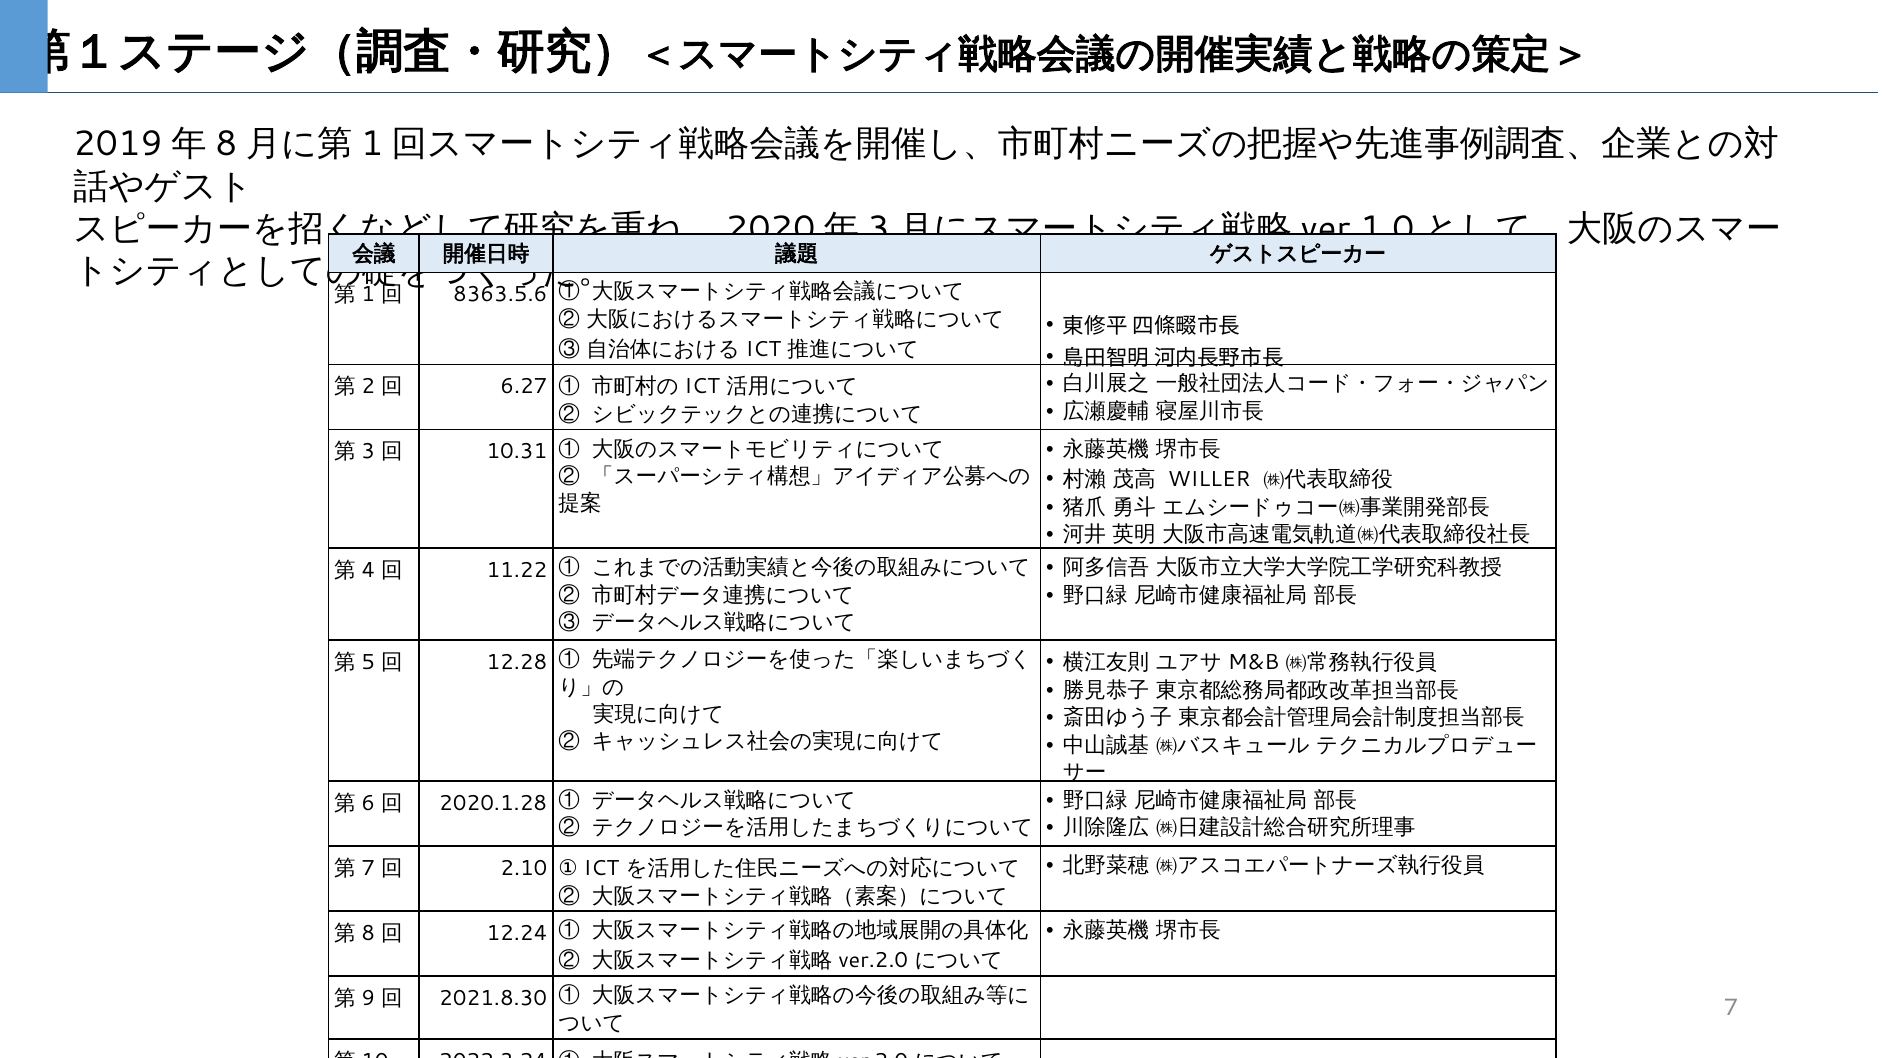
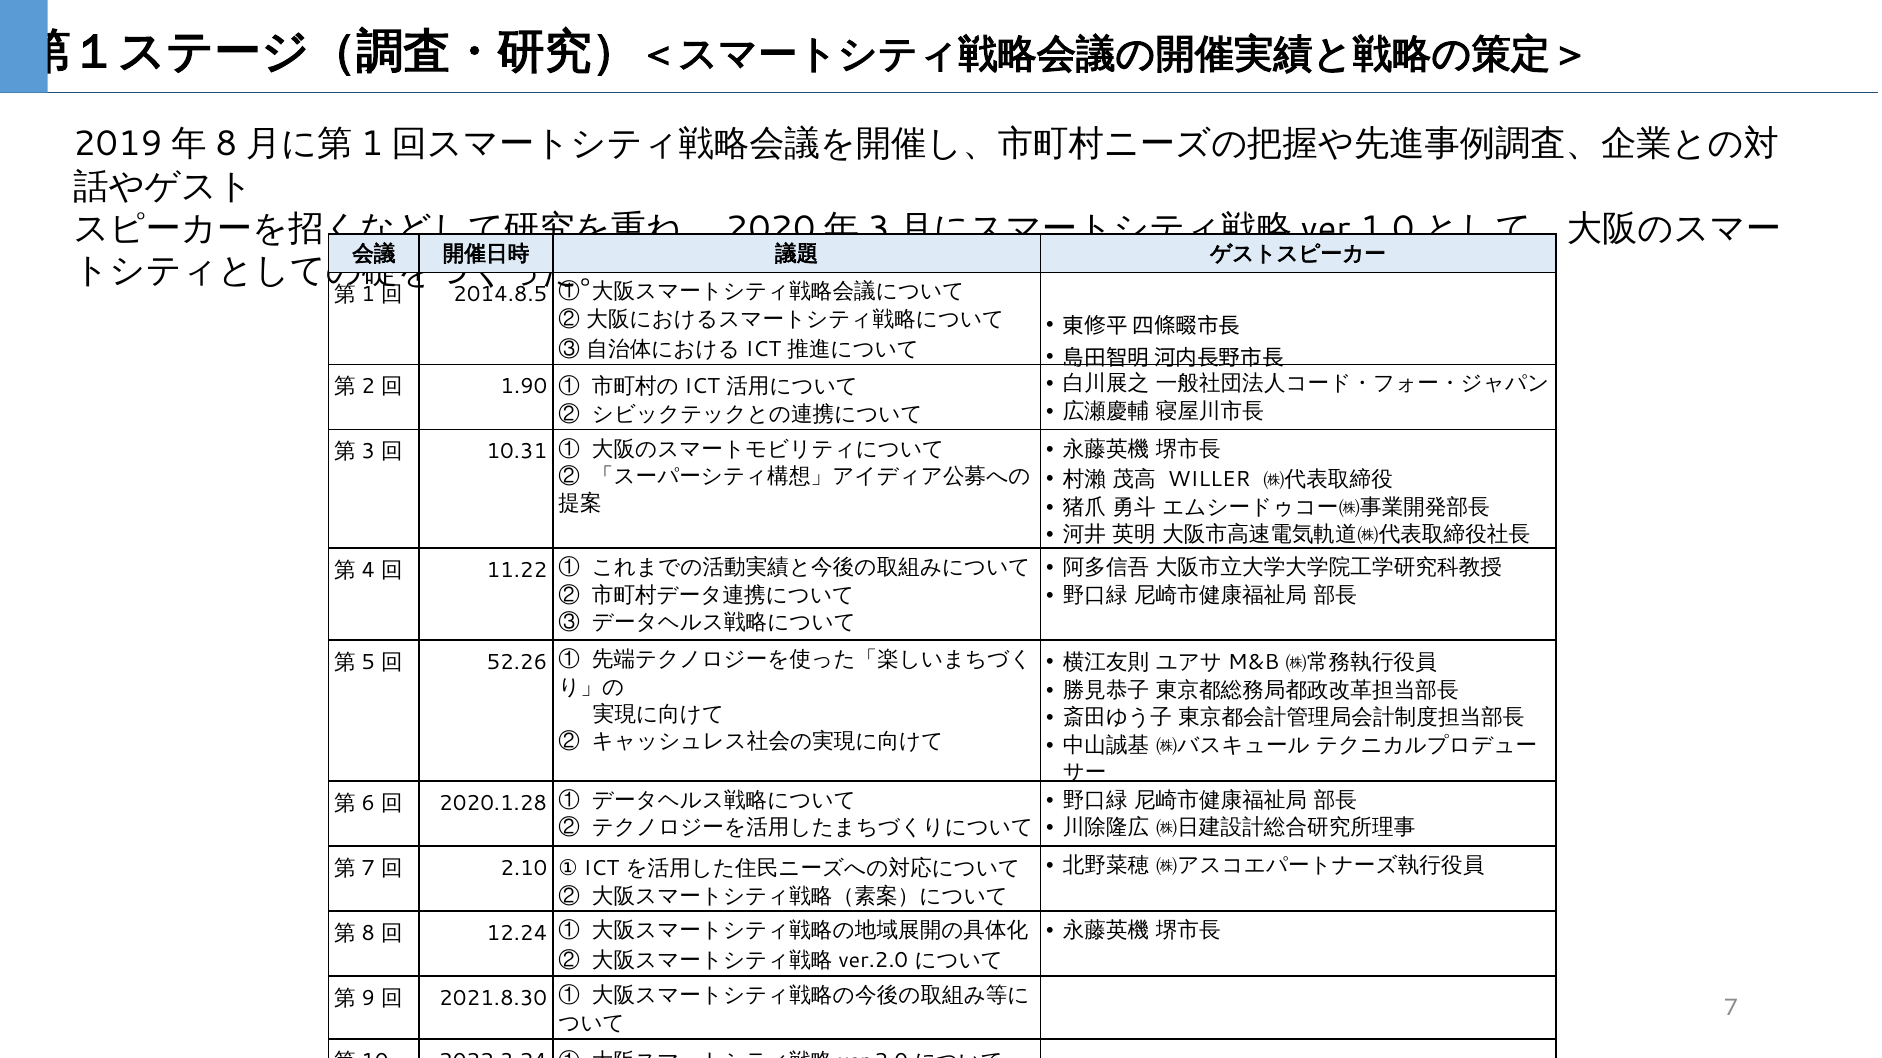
8363.5.6: 8363.5.6 -> 2014.8.5 (500, 295)
6.27: 6.27 -> 1.90 (524, 387)
12.28: 12.28 -> 52.26 (517, 663)
